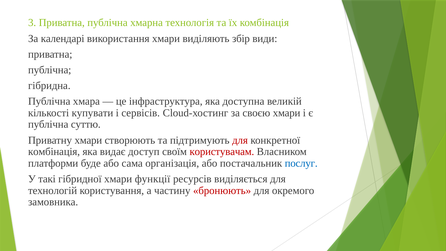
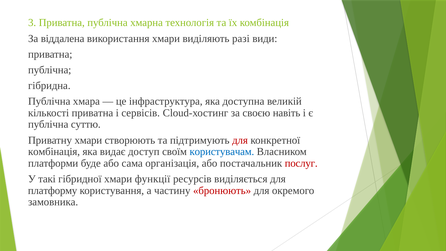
календарі: календарі -> віддалена (63, 38)
збір: збір -> разі (241, 38)
кількості купувати: купувати -> приватна (92, 113)
своєю хмари: хмари -> навіть (287, 113)
користувачам colour: red -> blue (222, 152)
послуг colour: blue -> red (301, 163)
технологій: технологій -> платформу (53, 190)
